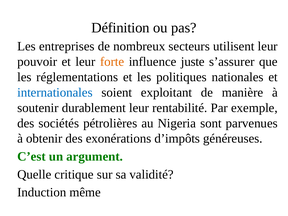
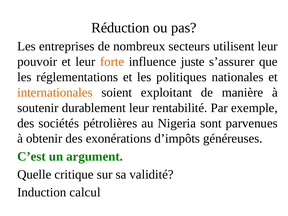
Définition: Définition -> Réduction (120, 28)
internationales colour: blue -> orange (55, 92)
même: même -> calcul (85, 192)
